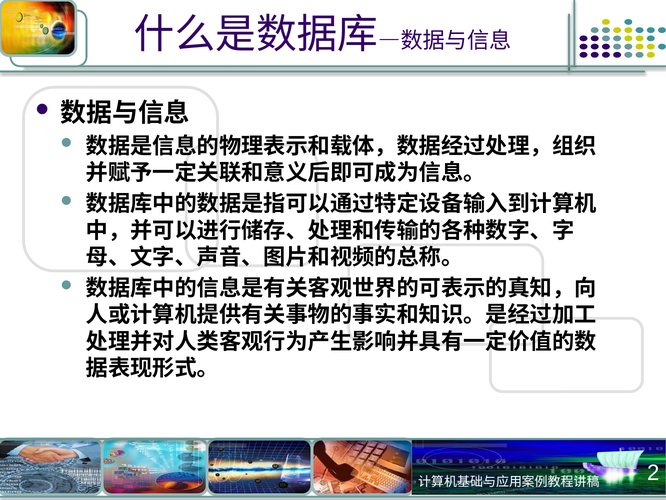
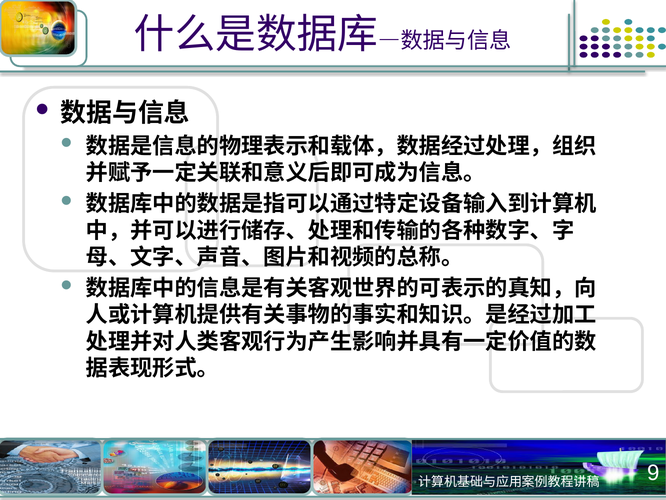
2: 2 -> 9 (653, 473)
